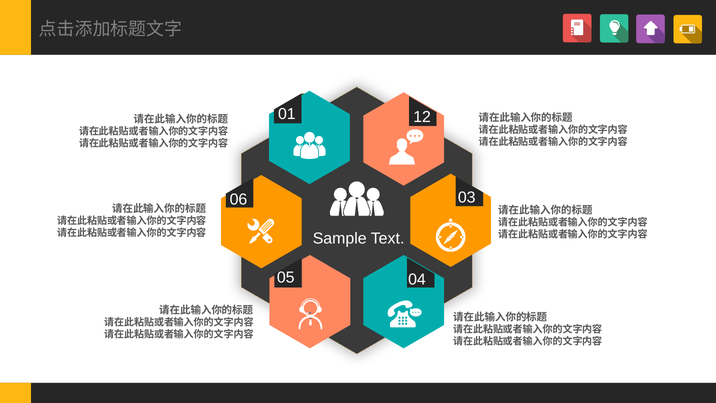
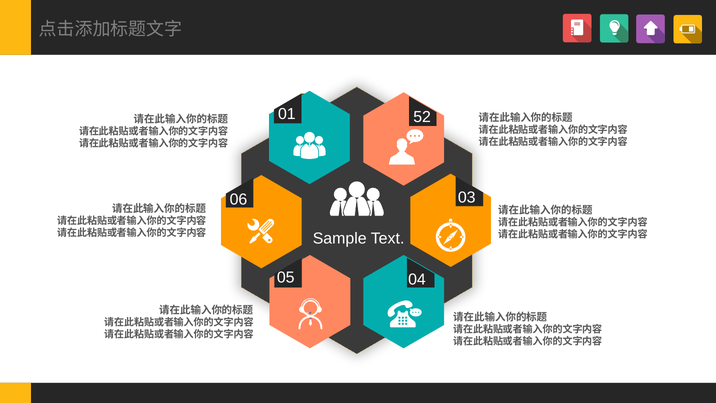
12: 12 -> 52 (422, 117)
